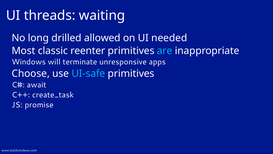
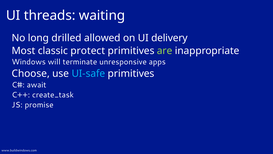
needed: needed -> delivery (169, 38)
reenter: reenter -> protect (88, 51)
are colour: light blue -> light green (165, 51)
